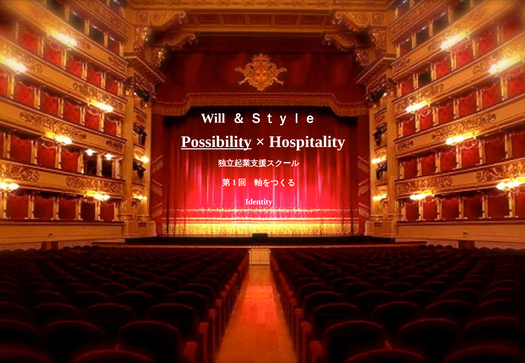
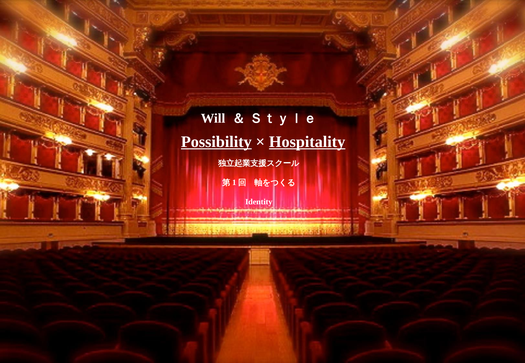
Hospitality underline: none -> present (307, 142)
